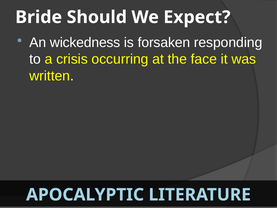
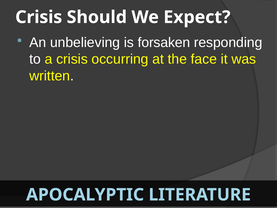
Bride: Bride -> Crisis (39, 17)
wickedness: wickedness -> unbelieving (85, 43)
